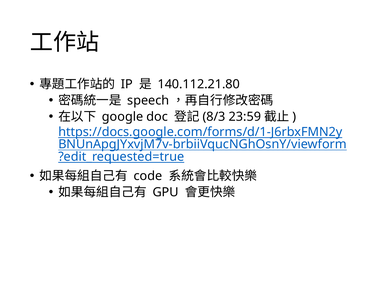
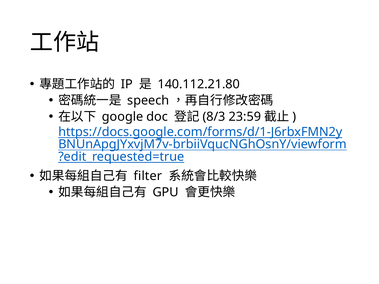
code: code -> filter (148, 176)
